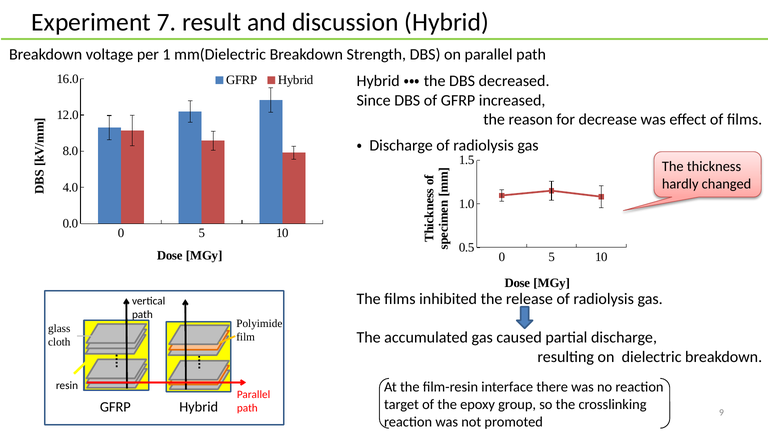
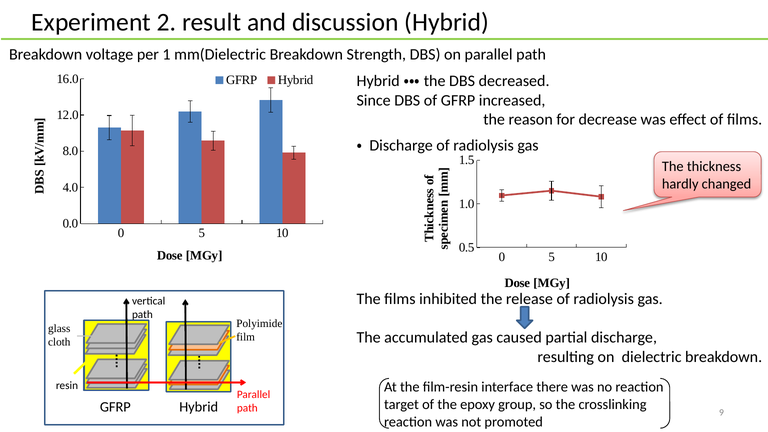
7: 7 -> 2 (166, 22)
